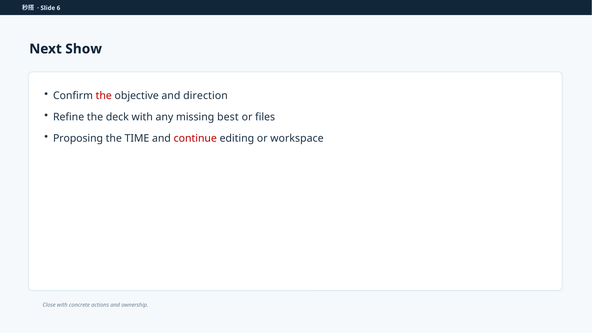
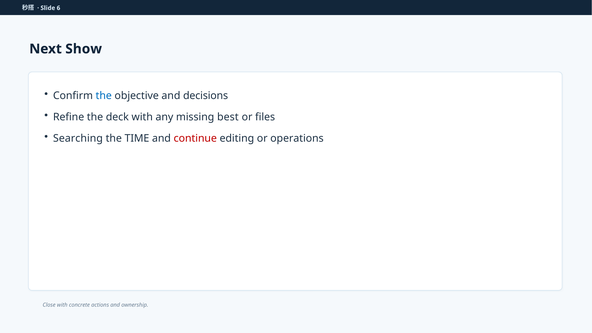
the colour: red -> blue (104, 96)
direction: direction -> decisions (206, 96)
Proposing: Proposing -> Searching (78, 138)
workspace: workspace -> operations (297, 138)
